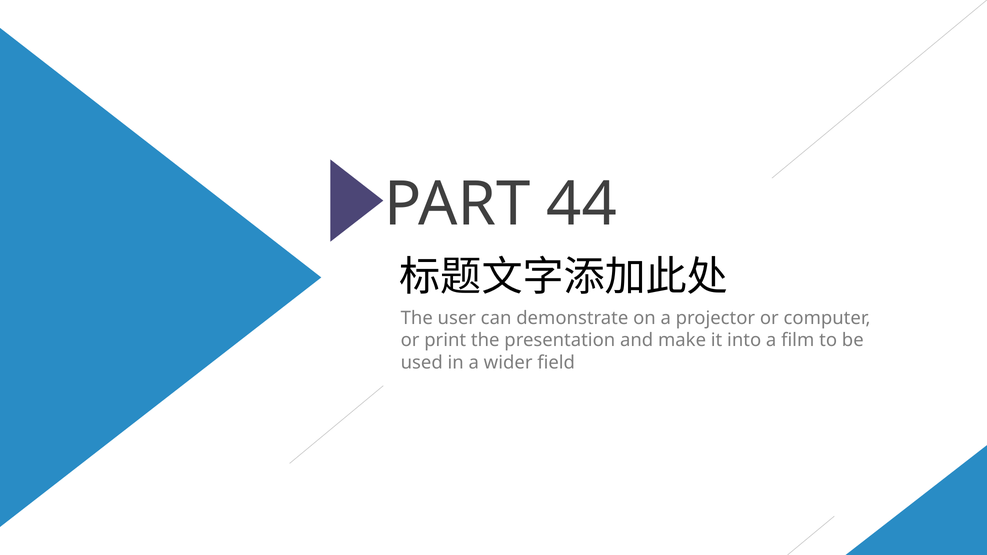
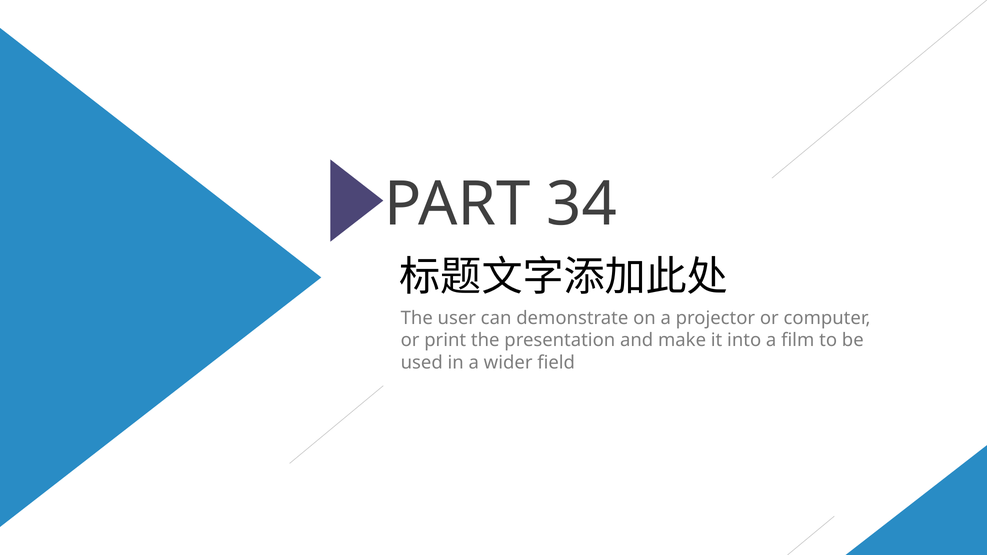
44: 44 -> 34 (582, 205)
